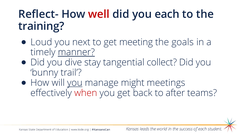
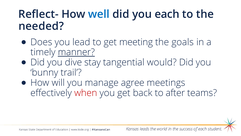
well colour: red -> blue (99, 14)
training: training -> needed (41, 26)
Loud: Loud -> Does (41, 42)
next: next -> lead (81, 42)
collect: collect -> would (162, 62)
you underline: present -> none (75, 82)
might: might -> agree (133, 82)
